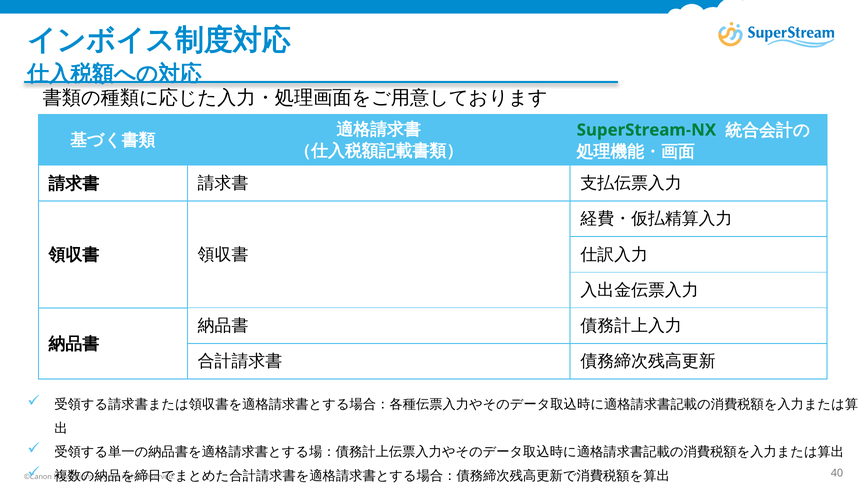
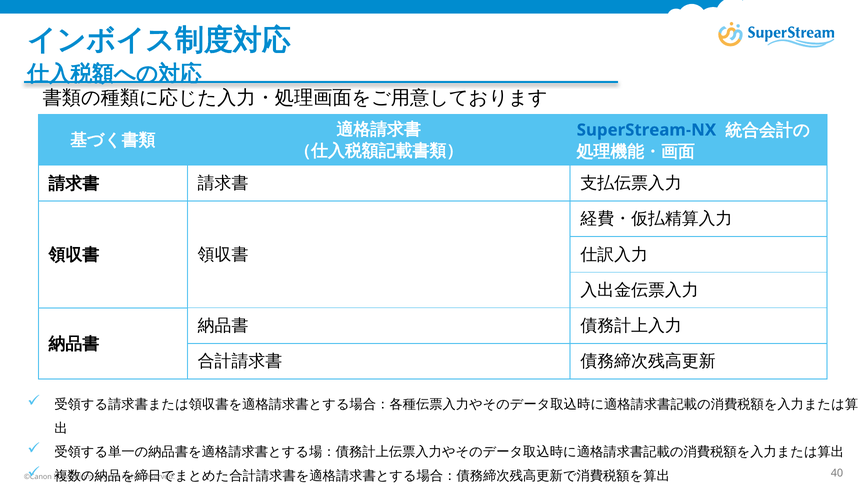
SuperStream-NX colour: green -> blue (646, 130)
